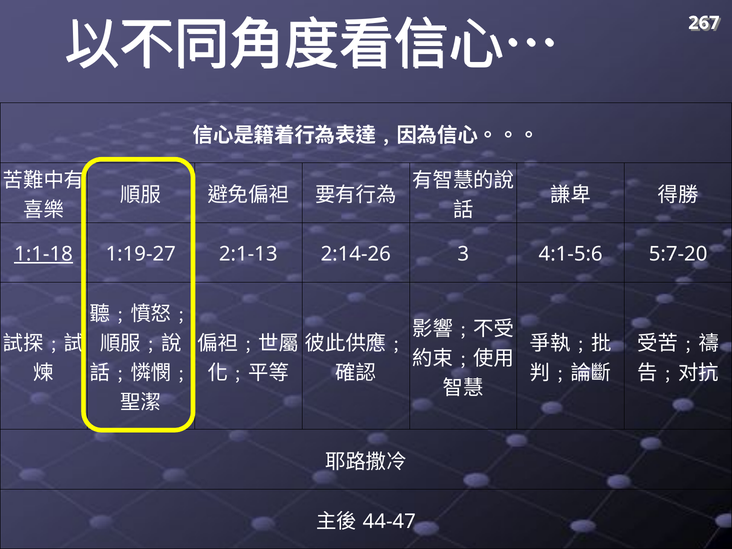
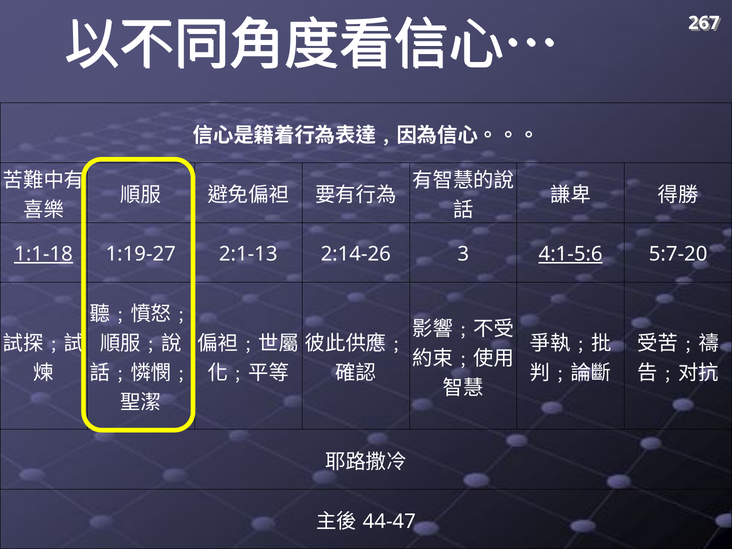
4:1-5:6 underline: none -> present (571, 254)
